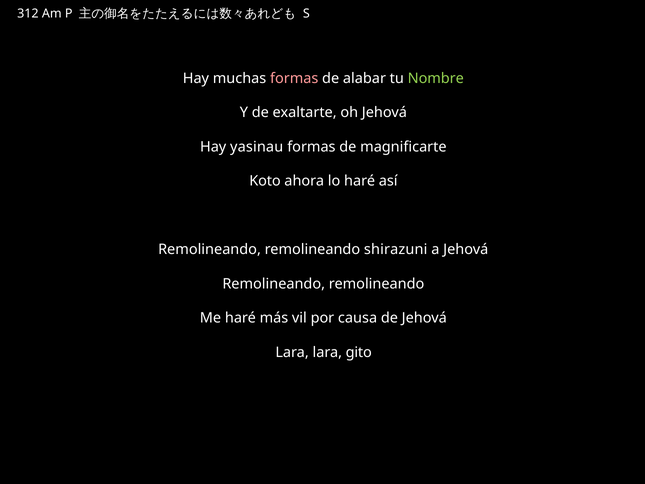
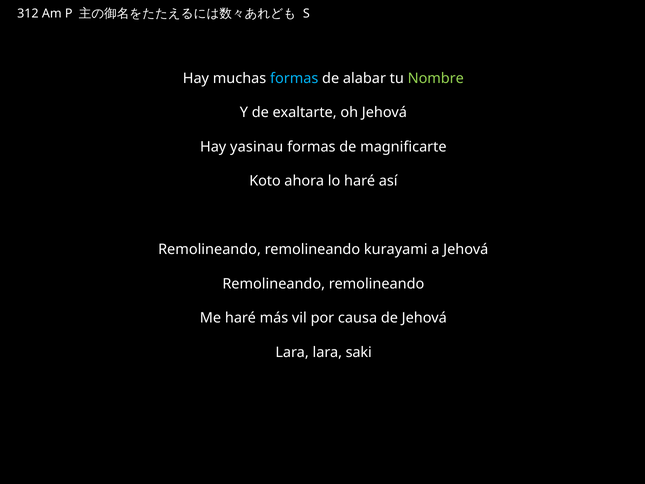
formas colour: pink -> light blue (294, 78)
shirazuni: shirazuni -> kurayami (396, 249)
gito: gito -> saki (359, 352)
